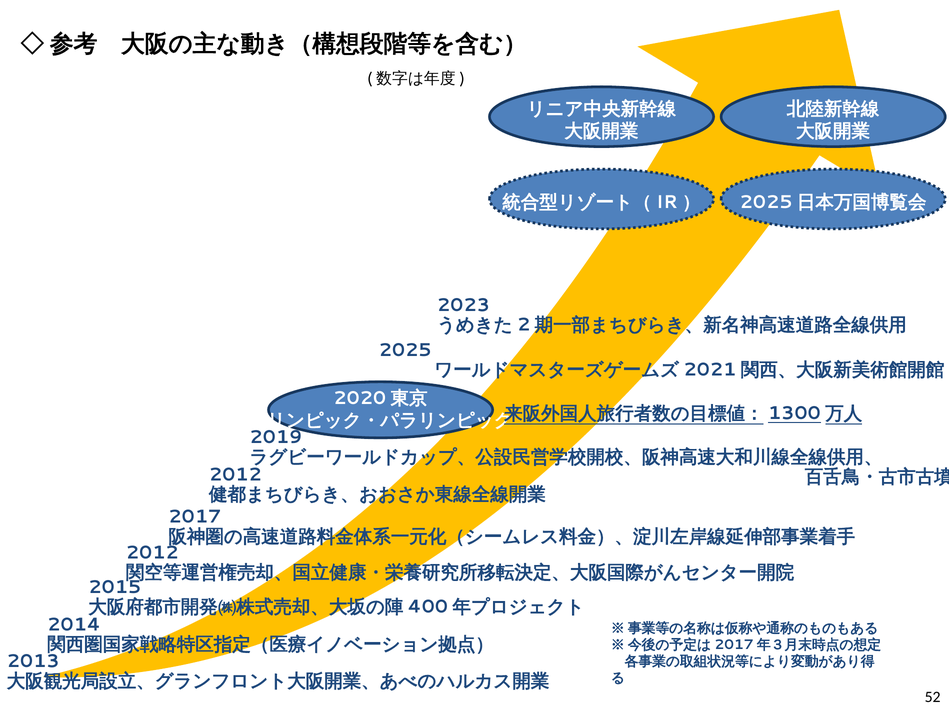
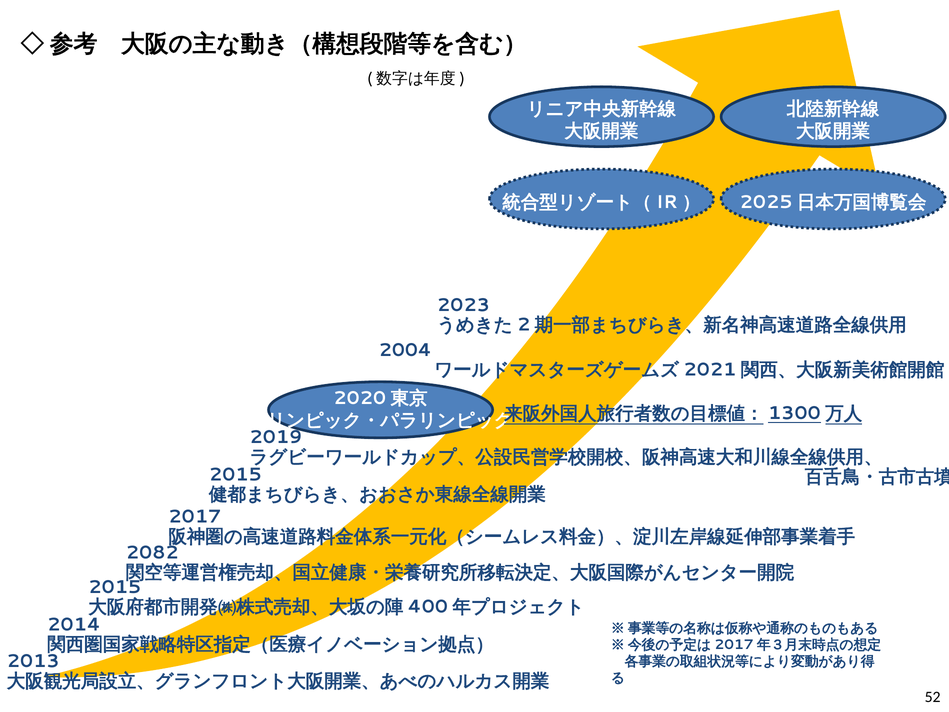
2025: 2025 -> 2004 (405, 350)
2012: 2012 -> 2015 (235, 474)
2012: 2012 -> 2082 (152, 552)
